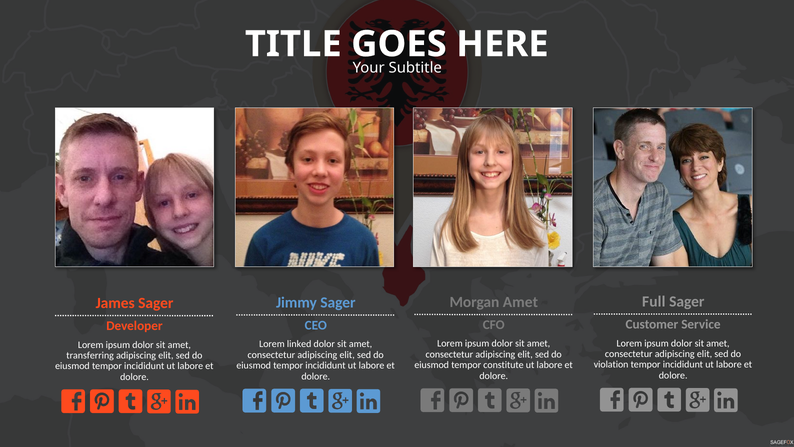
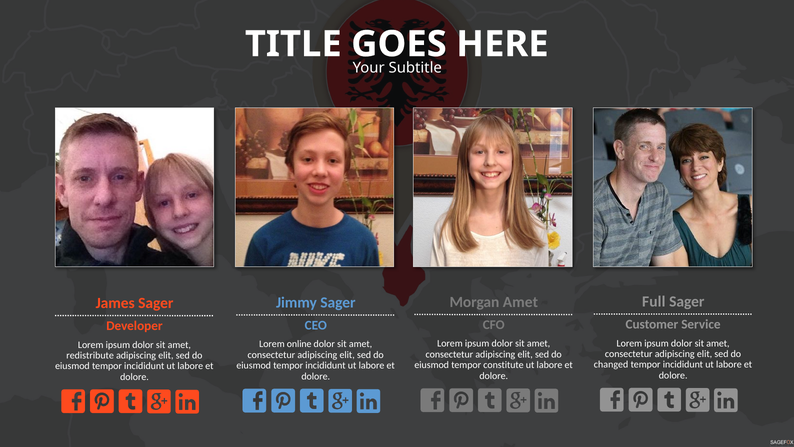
linked: linked -> online (299, 344)
transferring: transferring -> redistribute (90, 355)
violation: violation -> changed (611, 364)
